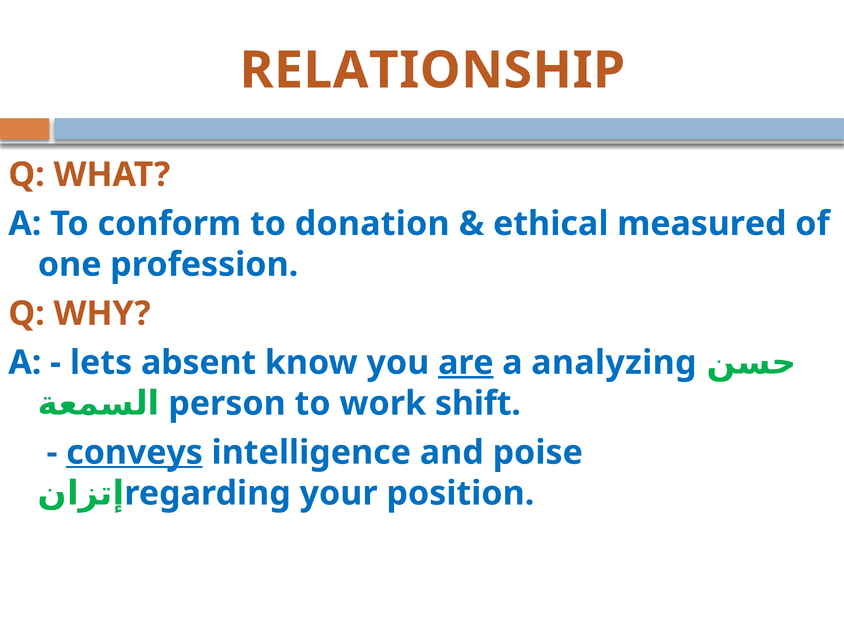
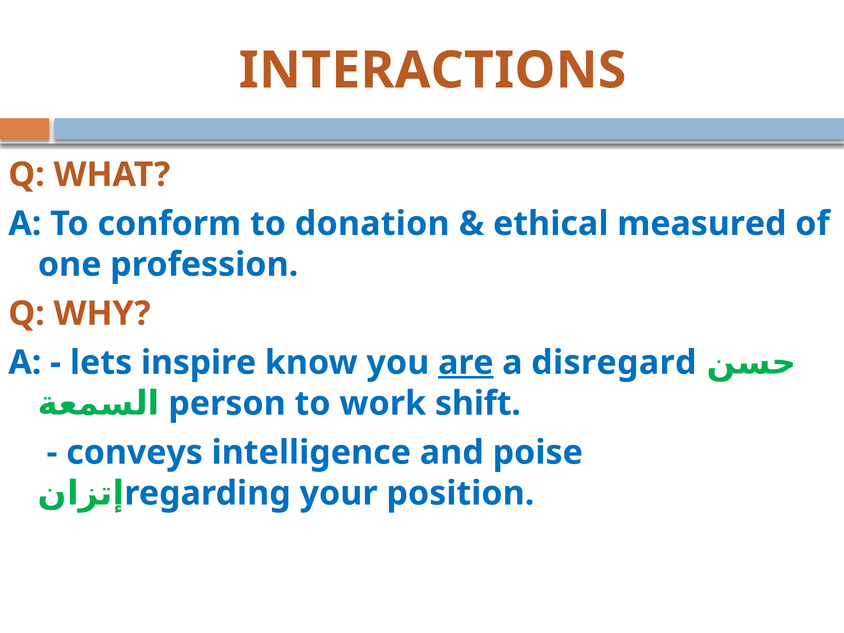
RELATIONSHIP: RELATIONSHIP -> INTERACTIONS (432, 70)
absent: absent -> inspire (199, 363)
analyzing: analyzing -> disregard (614, 363)
conveys underline: present -> none (135, 453)
